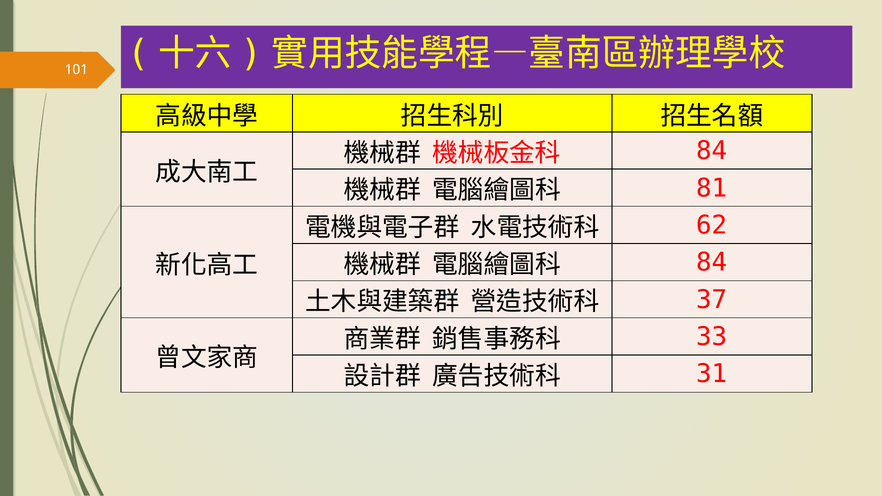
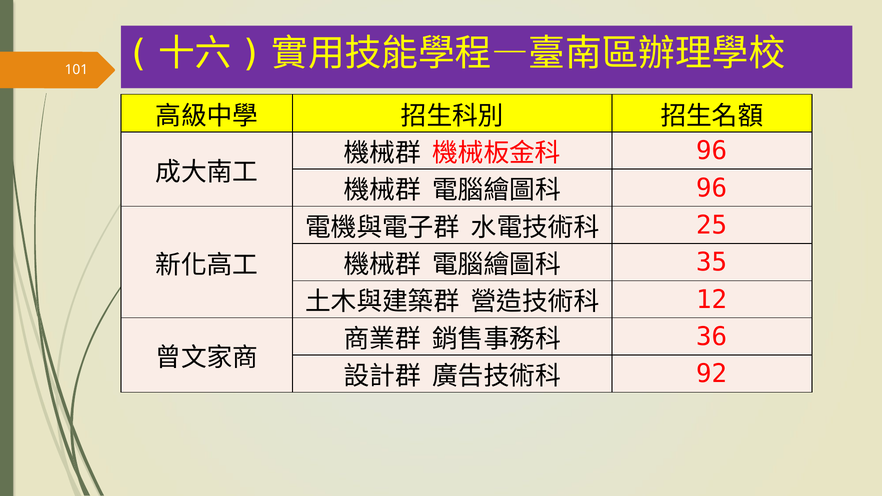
84: 84 -> 96 (712, 151)
81: 81 -> 96 (712, 188)
62: 62 -> 25 (712, 225)
84: 84 -> 35 (712, 263)
37: 37 -> 12 (712, 300)
33: 33 -> 36 (712, 337)
31: 31 -> 92 (712, 374)
